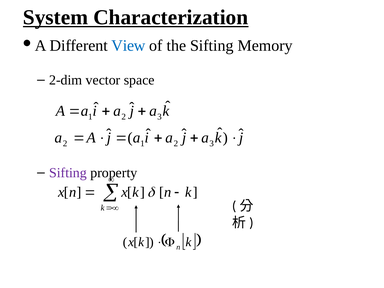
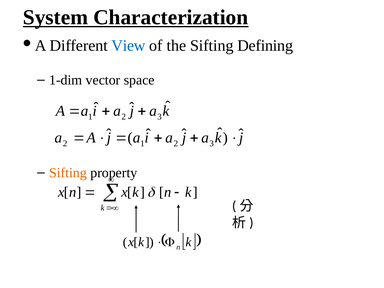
Memory: Memory -> Defining (265, 46)
2-dim: 2-dim -> 1-dim (66, 80)
Sifting colour: purple -> orange (68, 173)
